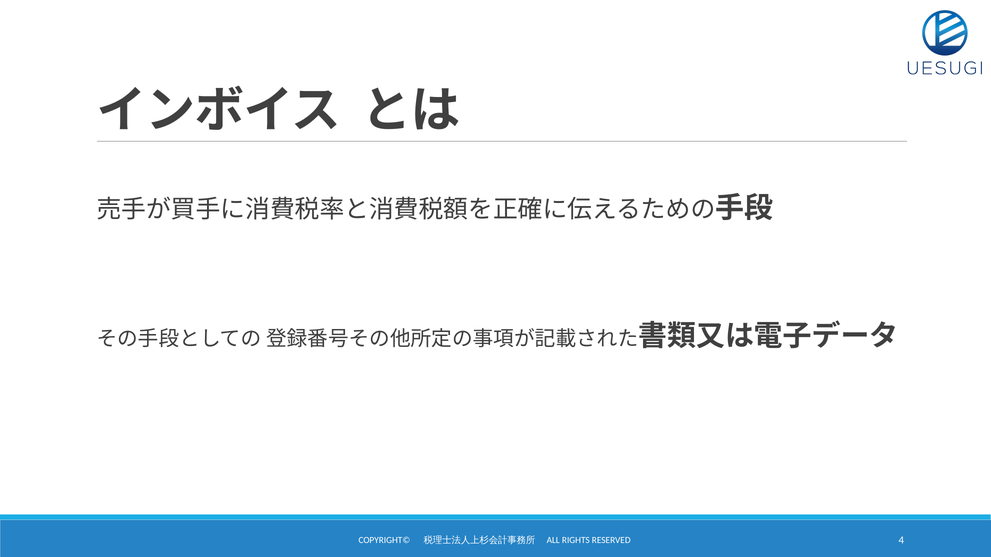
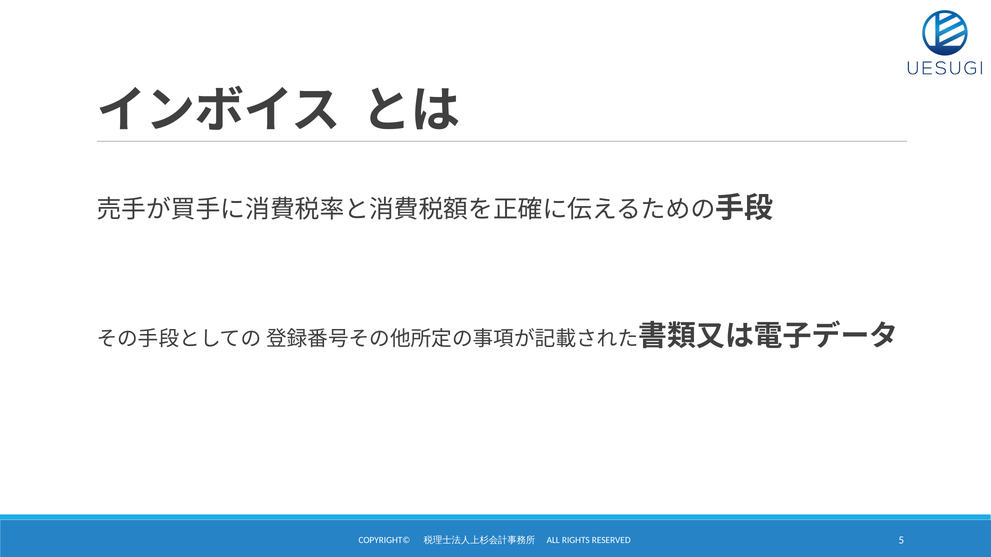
4: 4 -> 5 (901, 541)
